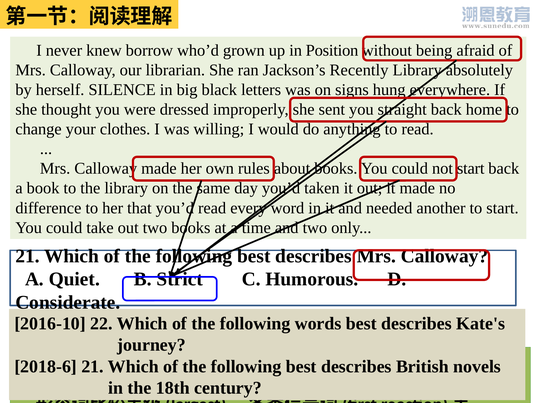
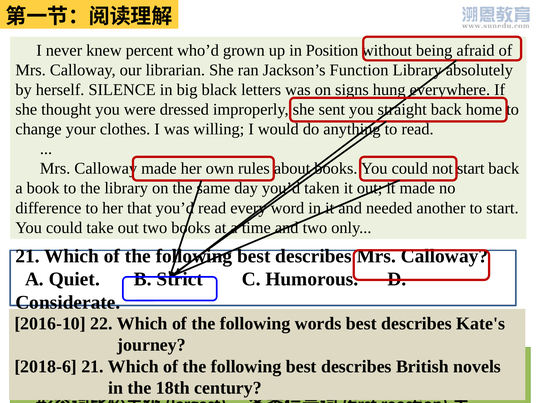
borrow: borrow -> percent (149, 50)
Recently: Recently -> Function (359, 70)
